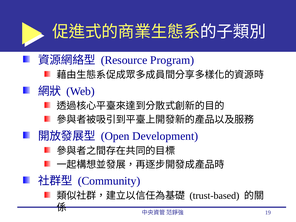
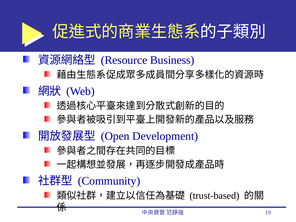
Program: Program -> Business (172, 60)
